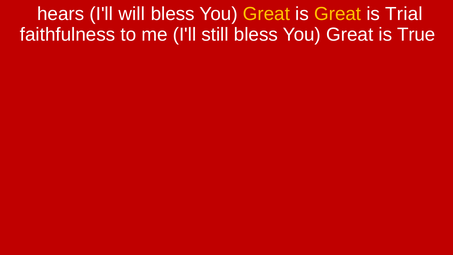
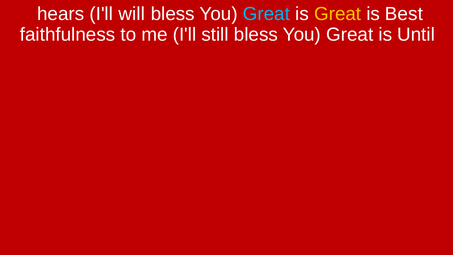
Great colour: yellow -> light blue (266, 14)
Trial: Trial -> Best (404, 14)
True: True -> Until (416, 34)
